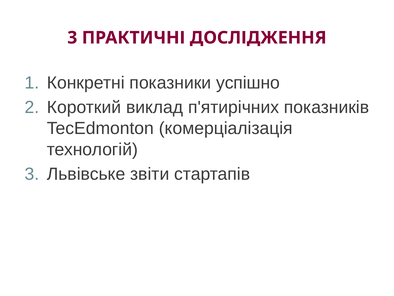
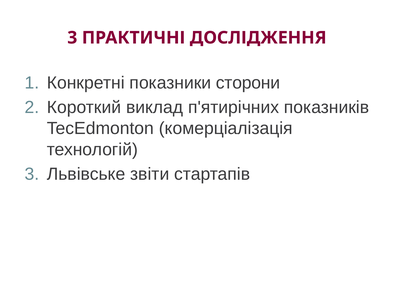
успішно: успішно -> сторони (248, 83)
